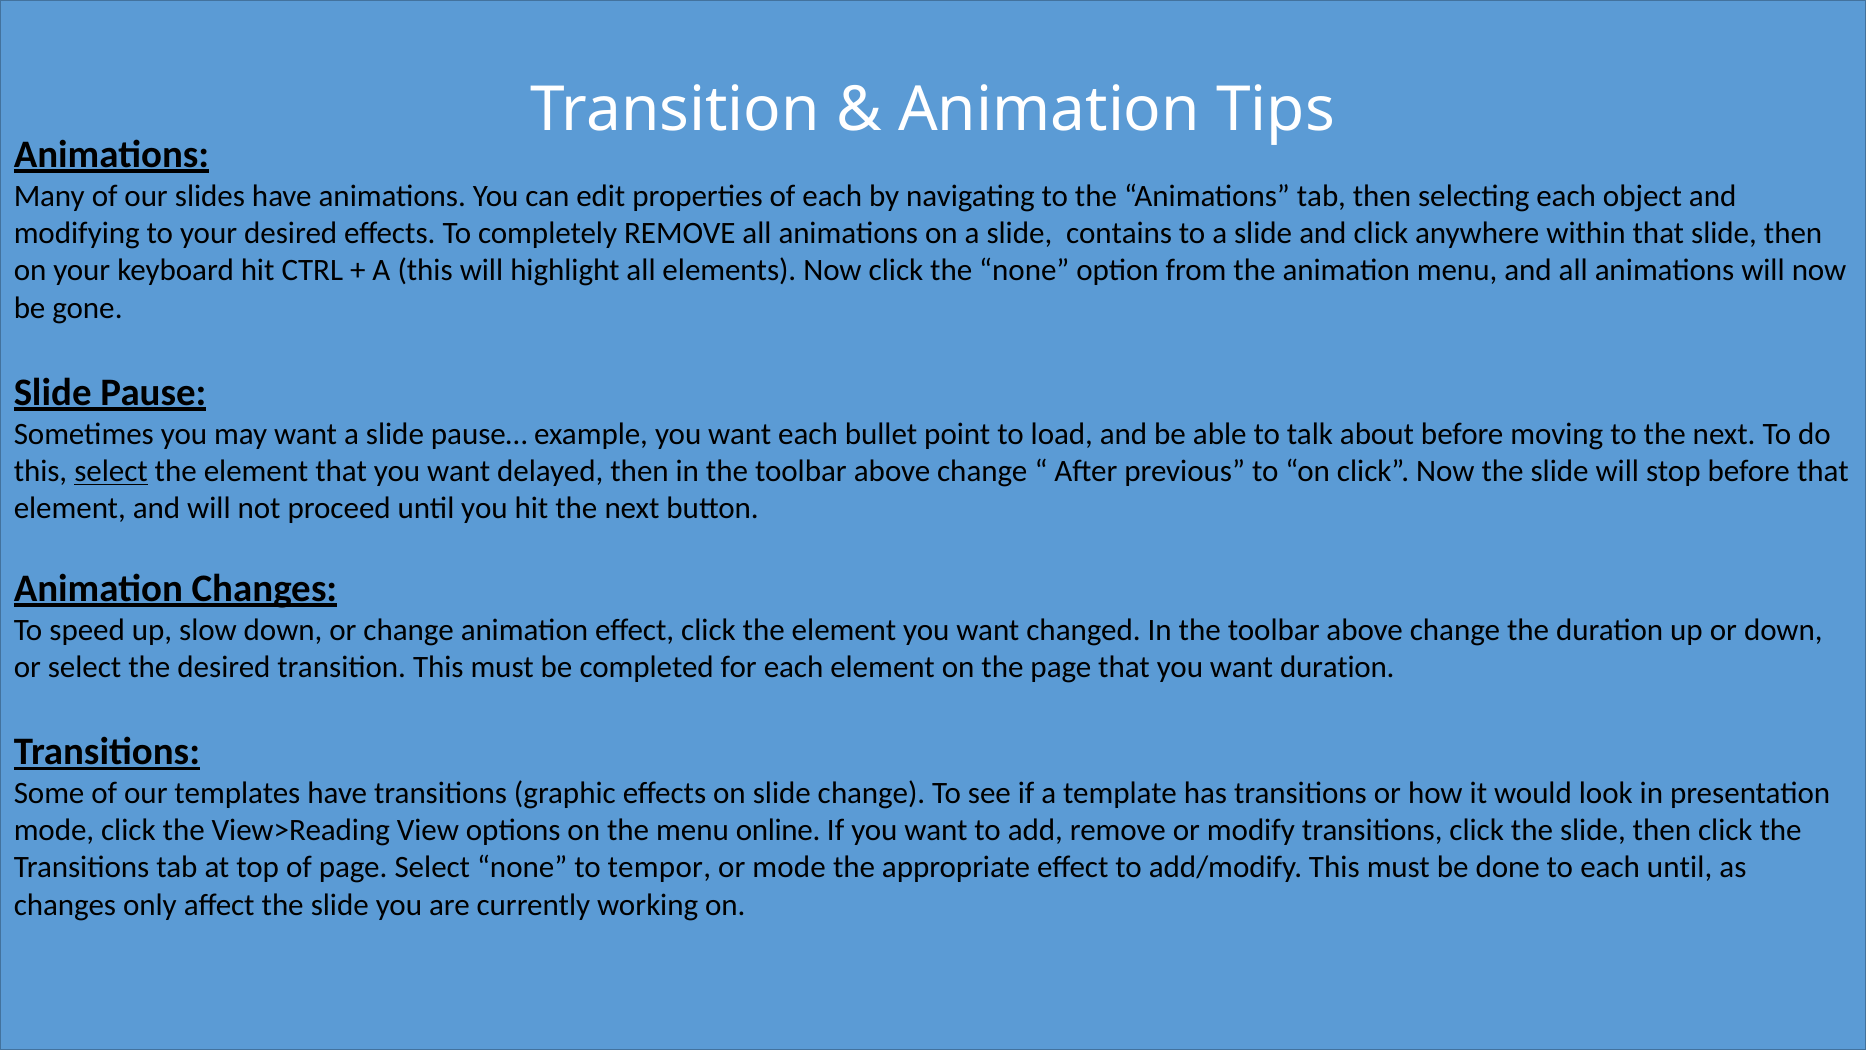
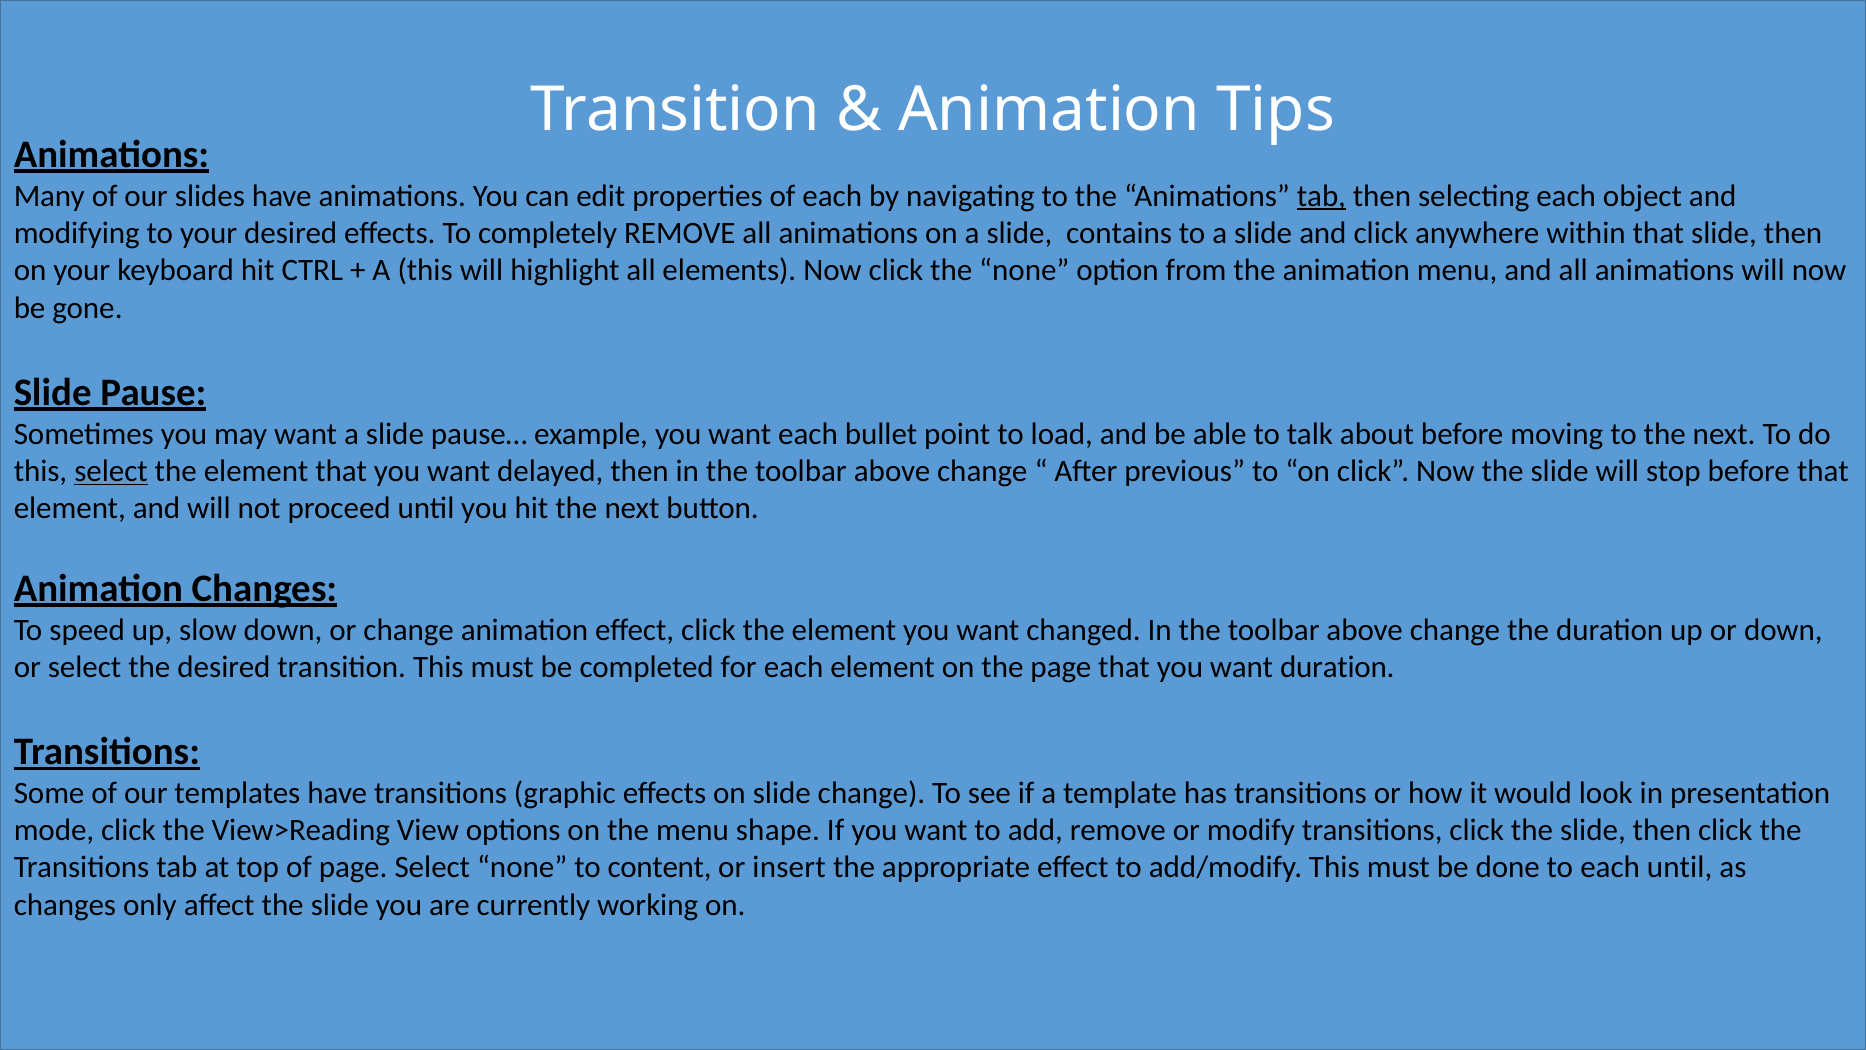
tab underline: none -> present (1321, 196)
online: online -> shape (778, 830)
tempor: tempor -> content (660, 867)
or mode: mode -> insert (789, 867)
